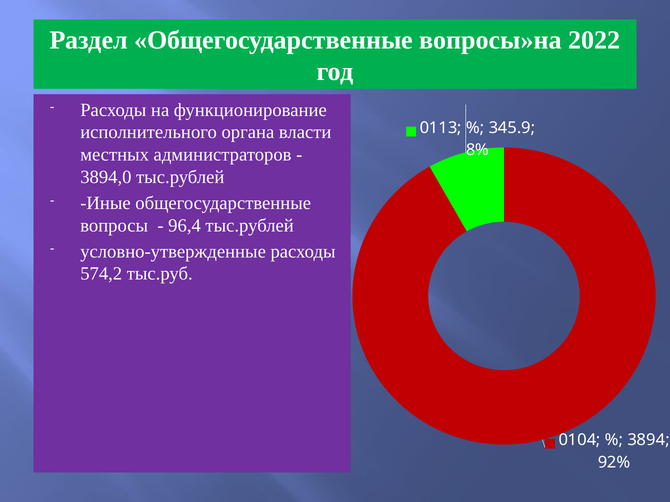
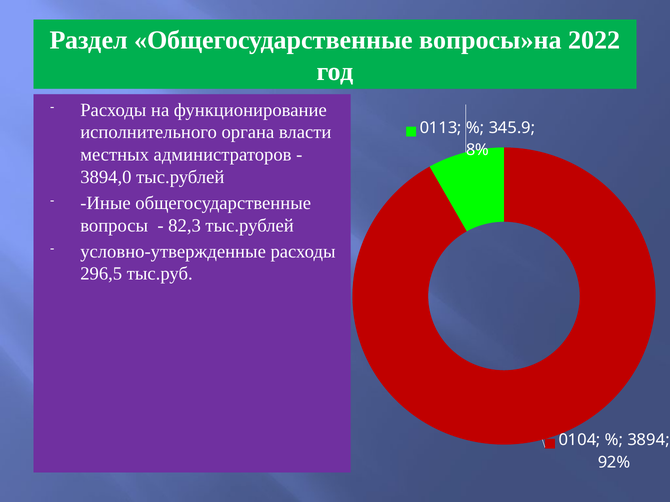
96,4: 96,4 -> 82,3 (185, 226)
574,2: 574,2 -> 296,5 (101, 274)
